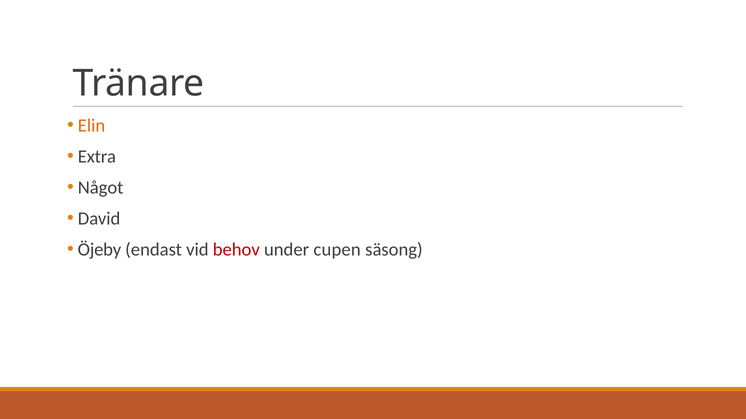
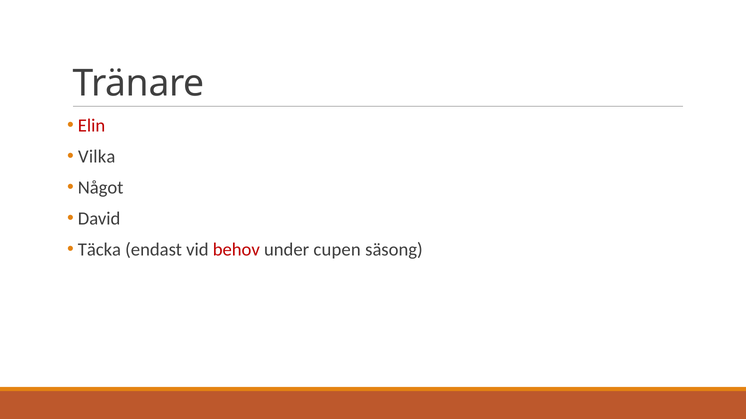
Elin colour: orange -> red (92, 126)
Extra: Extra -> Vilka (97, 157)
Öjeby: Öjeby -> Täcka (99, 250)
